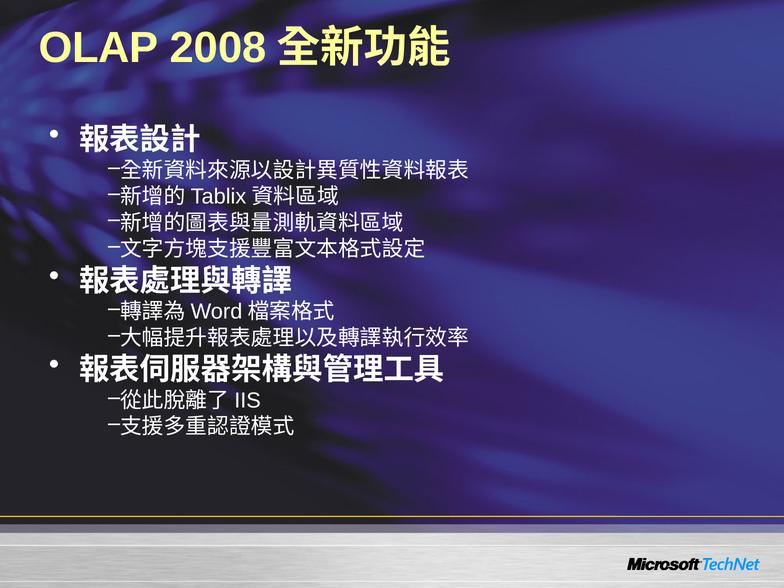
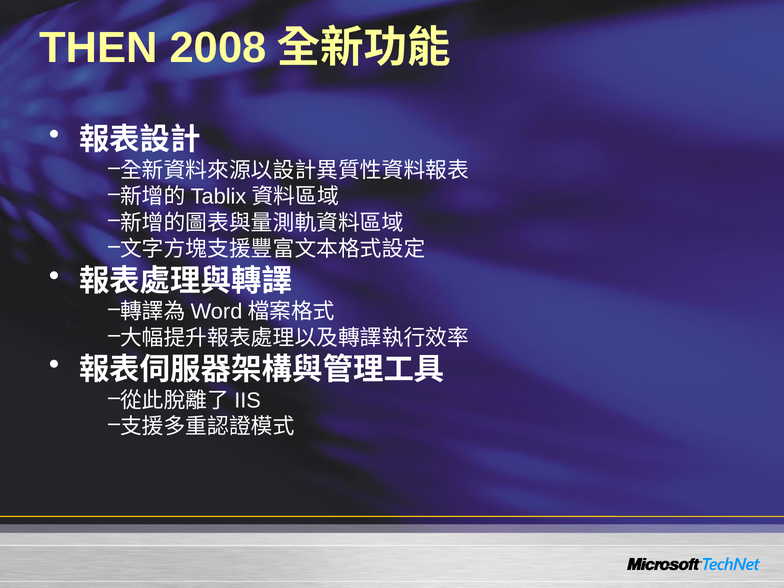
OLAP: OLAP -> THEN (98, 48)
